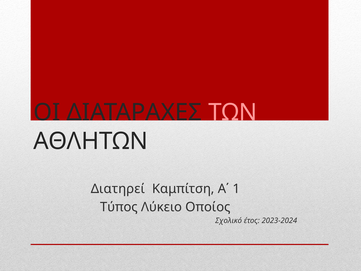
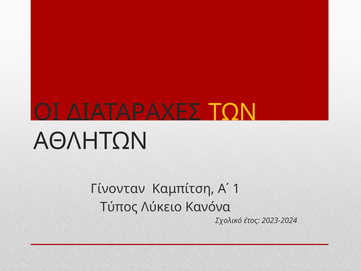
ΤΩΝ colour: pink -> yellow (233, 112)
Διατηρεί: Διατηρεί -> Γίνονταν (118, 189)
Οποίος: Οποίος -> Κανόνα (208, 207)
